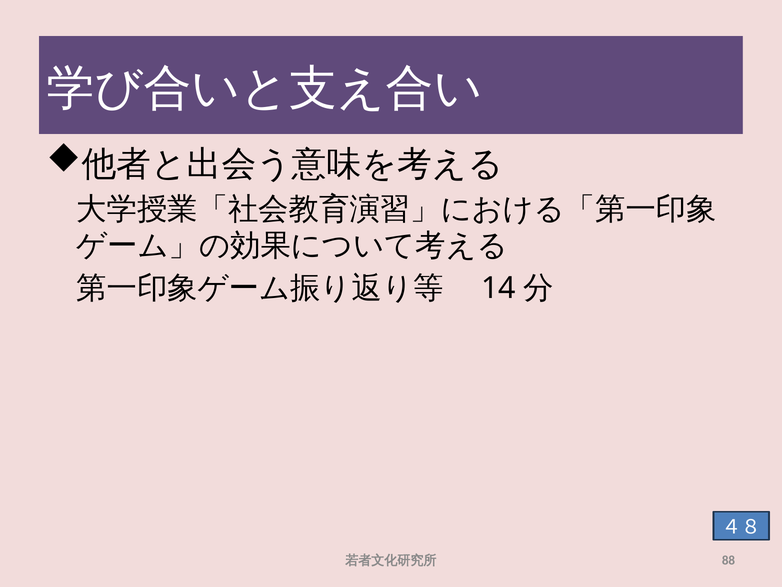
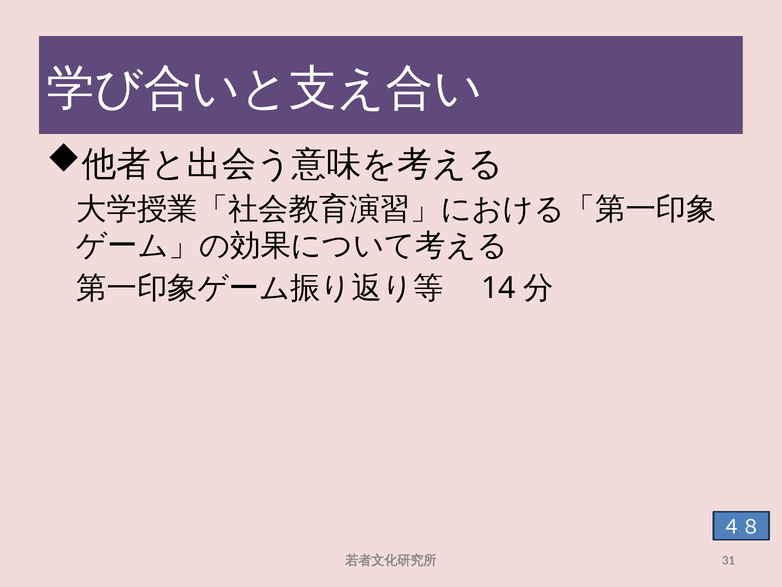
88: 88 -> 31 (728, 560)
